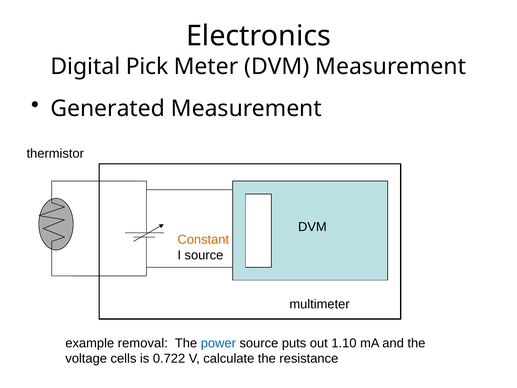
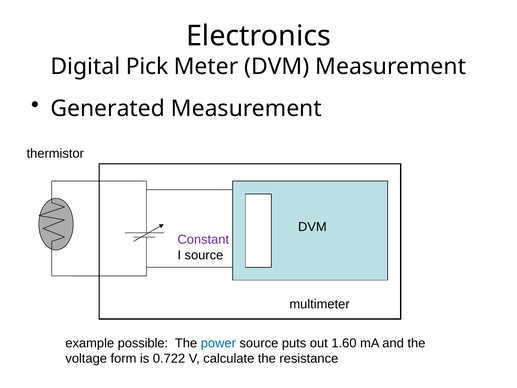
Constant colour: orange -> purple (203, 240)
removal: removal -> possible (143, 343)
1.10: 1.10 -> 1.60 (344, 343)
cells: cells -> form (123, 358)
